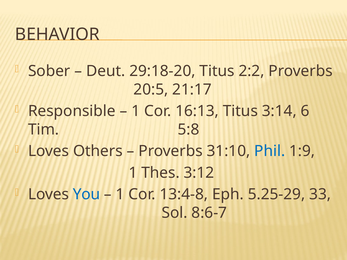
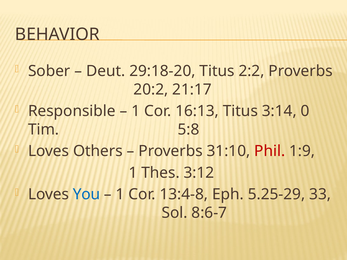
20:5: 20:5 -> 20:2 (151, 90)
6: 6 -> 0 (305, 111)
Phil colour: blue -> red (270, 151)
